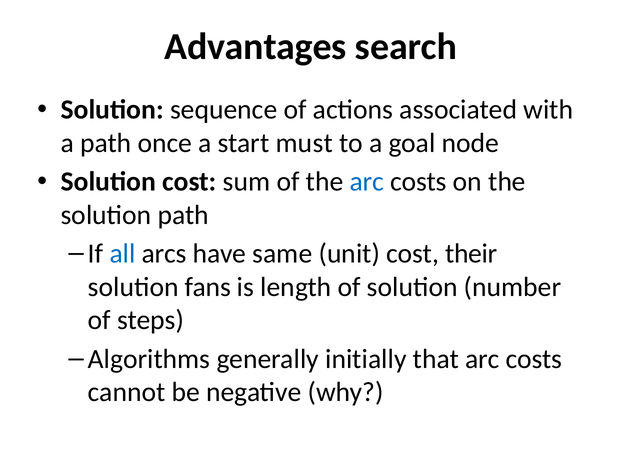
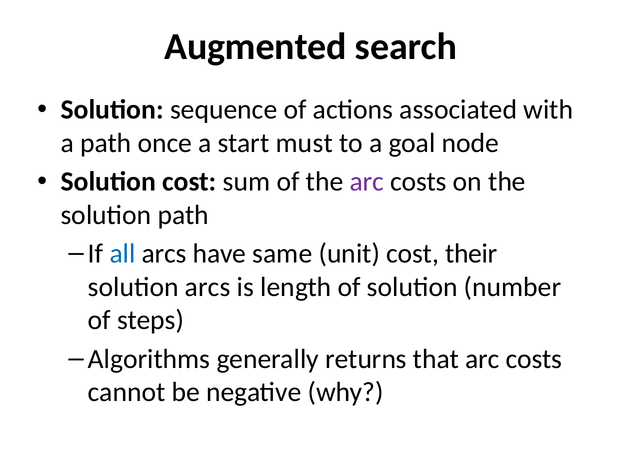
Advantages: Advantages -> Augmented (255, 47)
arc colour: blue -> purple (367, 182)
solution fans: fans -> arcs (208, 287)
initially: initially -> returns (366, 359)
